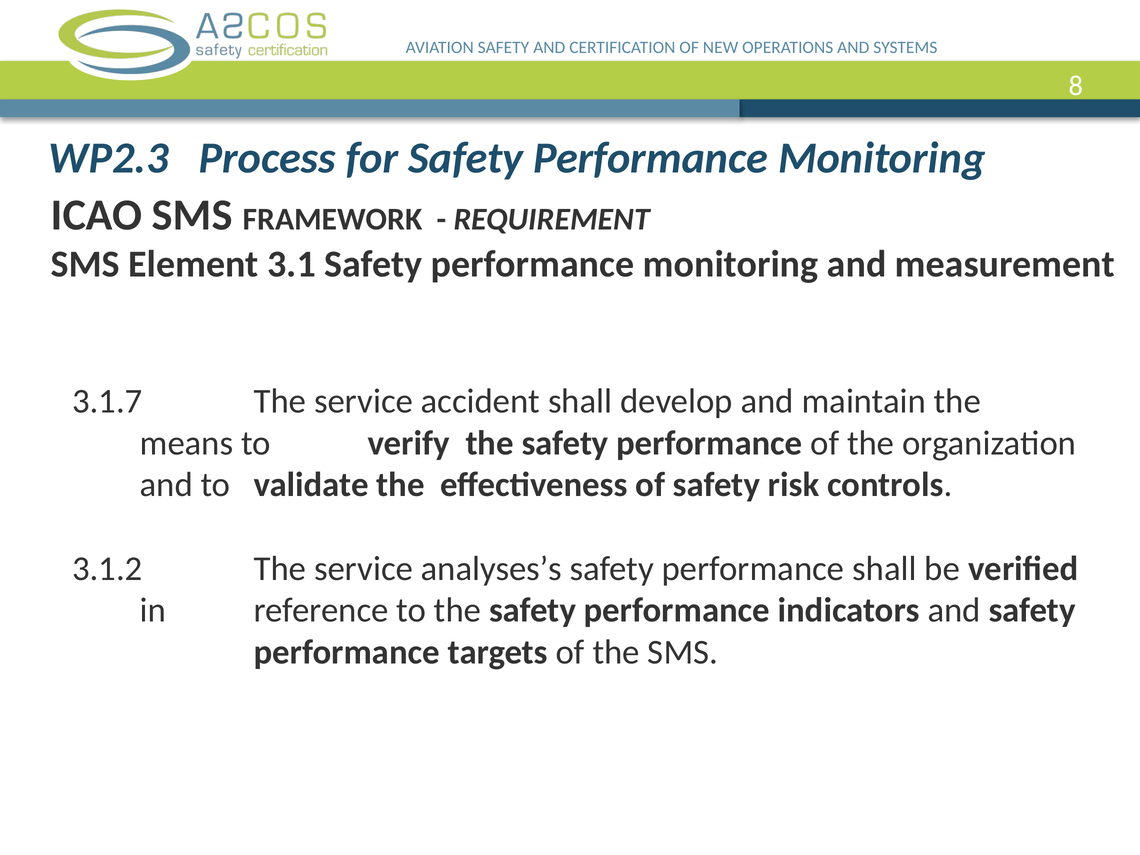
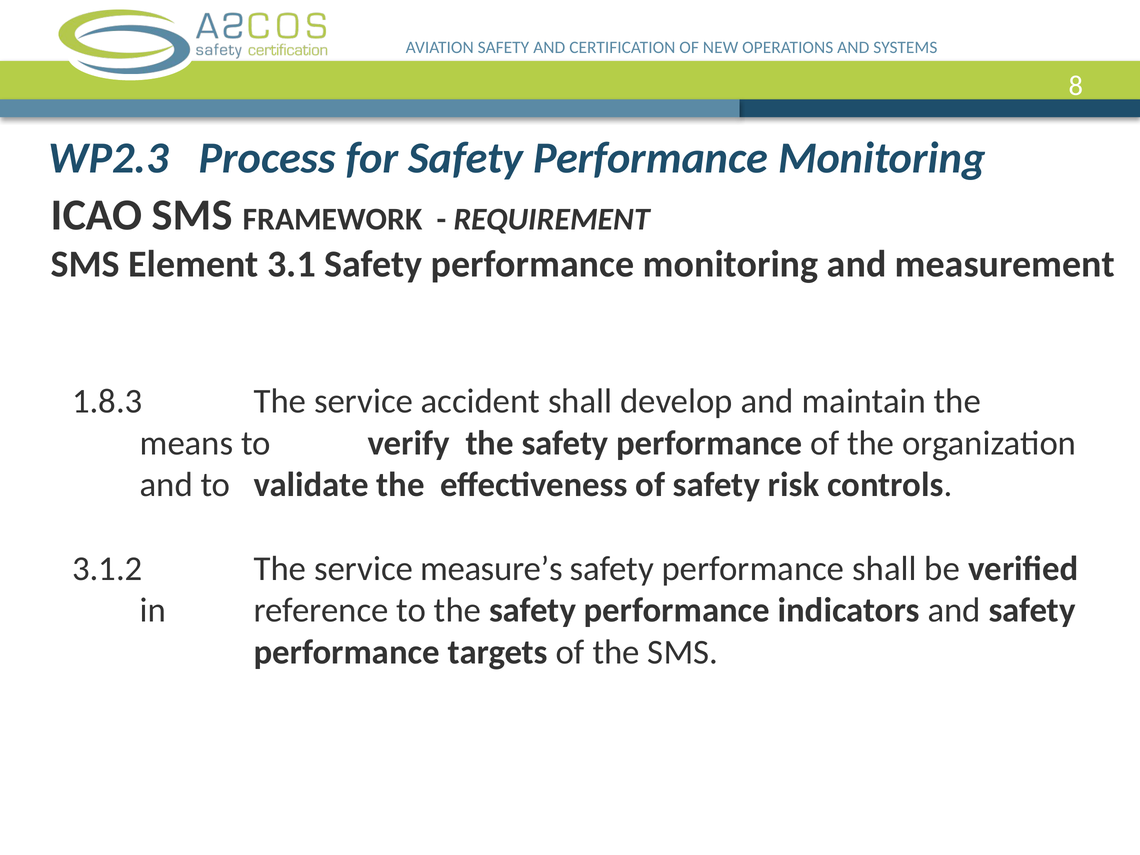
3.1.7: 3.1.7 -> 1.8.3 (107, 401)
analyses’s: analyses’s -> measure’s (492, 569)
